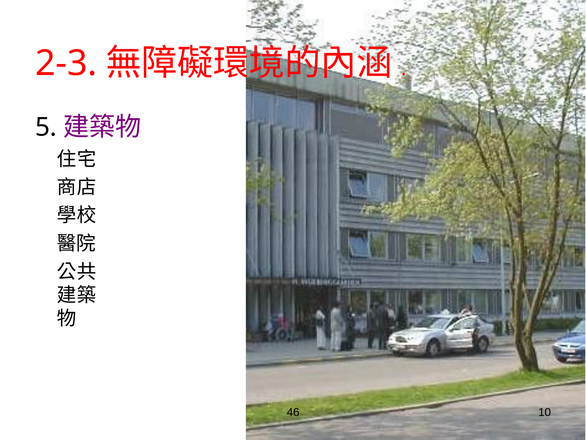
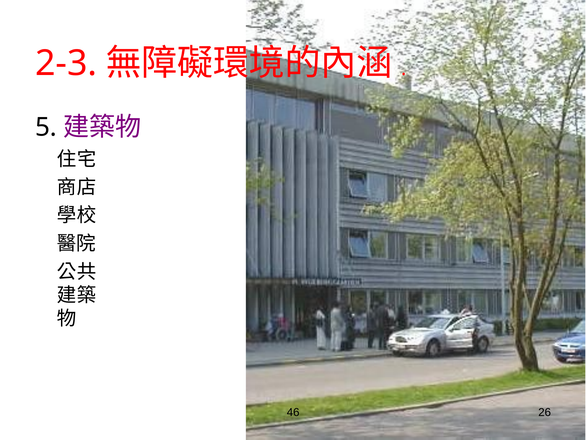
10: 10 -> 26 (545, 412)
